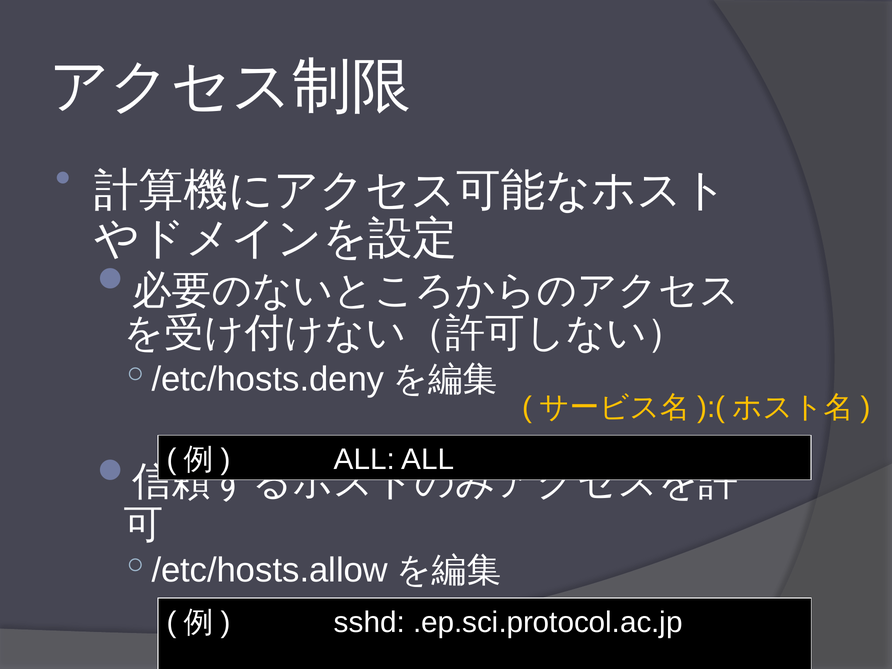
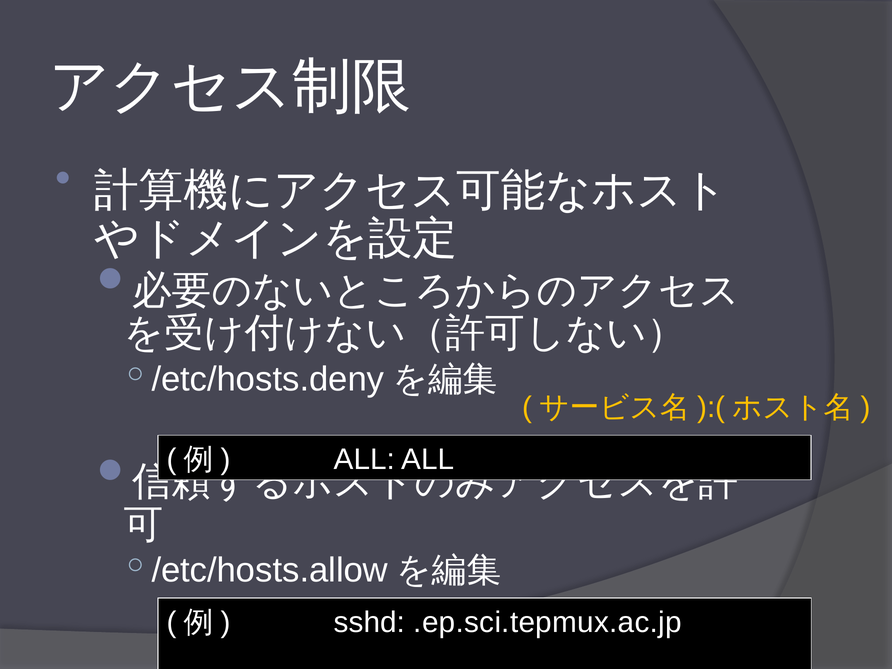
.ep.sci.protocol.ac.jp: .ep.sci.protocol.ac.jp -> .ep.sci.tepmux.ac.jp (548, 622)
